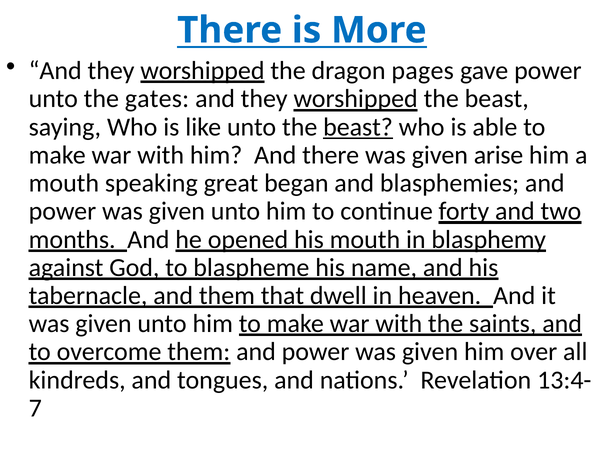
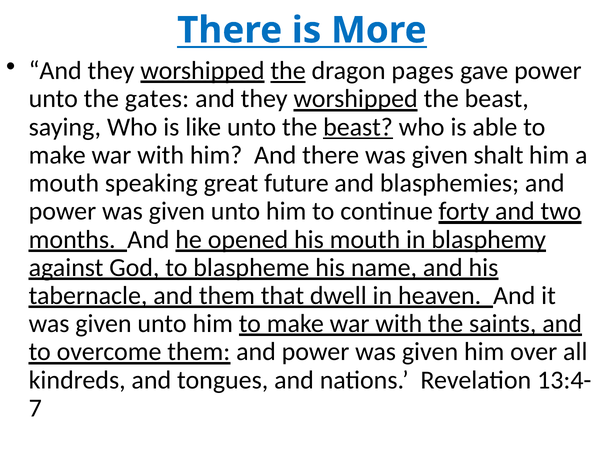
the underline: none -> present (288, 71)
arise: arise -> shalt (499, 155)
began: began -> future (296, 183)
